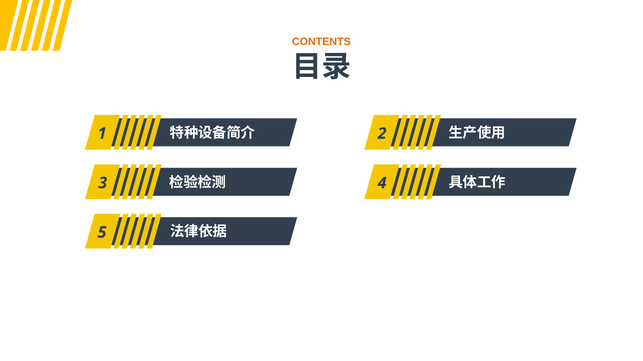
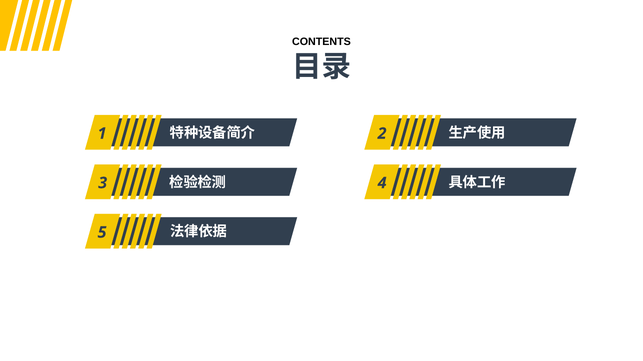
CONTENTS colour: orange -> black (321, 42)
